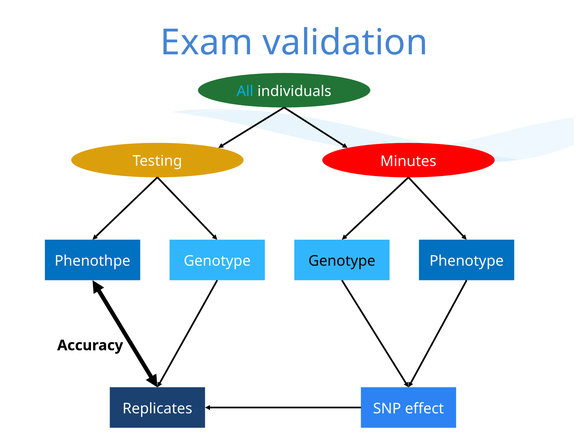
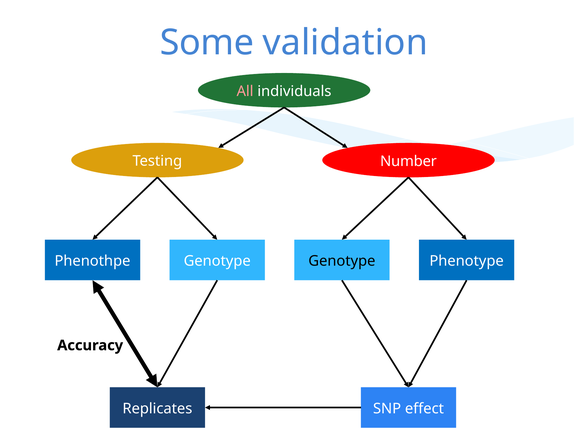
Exam: Exam -> Some (207, 43)
All colour: light blue -> pink (245, 91)
Minutes: Minutes -> Number (408, 161)
